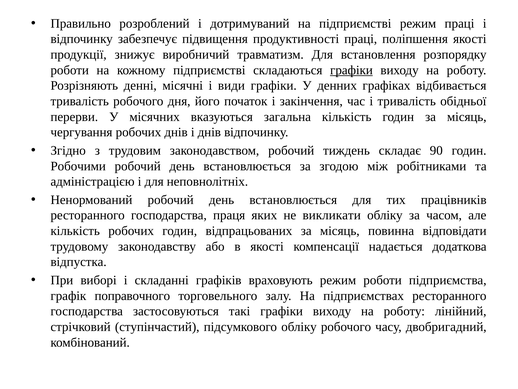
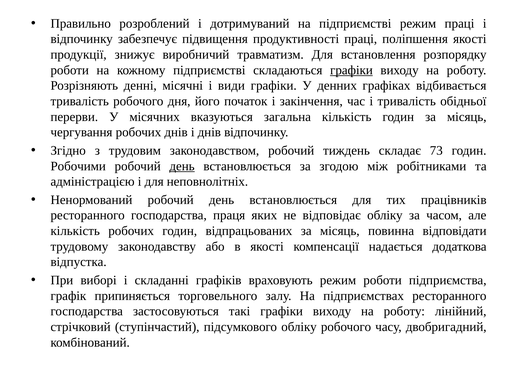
90: 90 -> 73 (436, 150)
день underline: none -> present (182, 166)
викликати: викликати -> відповідає (332, 215)
поправочного: поправочного -> припиняється (132, 295)
